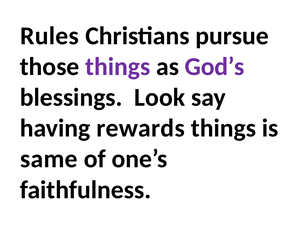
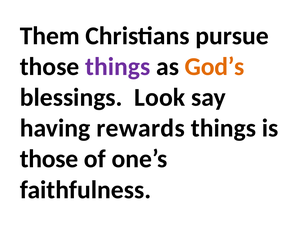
Rules: Rules -> Them (50, 36)
God’s colour: purple -> orange (215, 67)
same: same -> those (49, 159)
